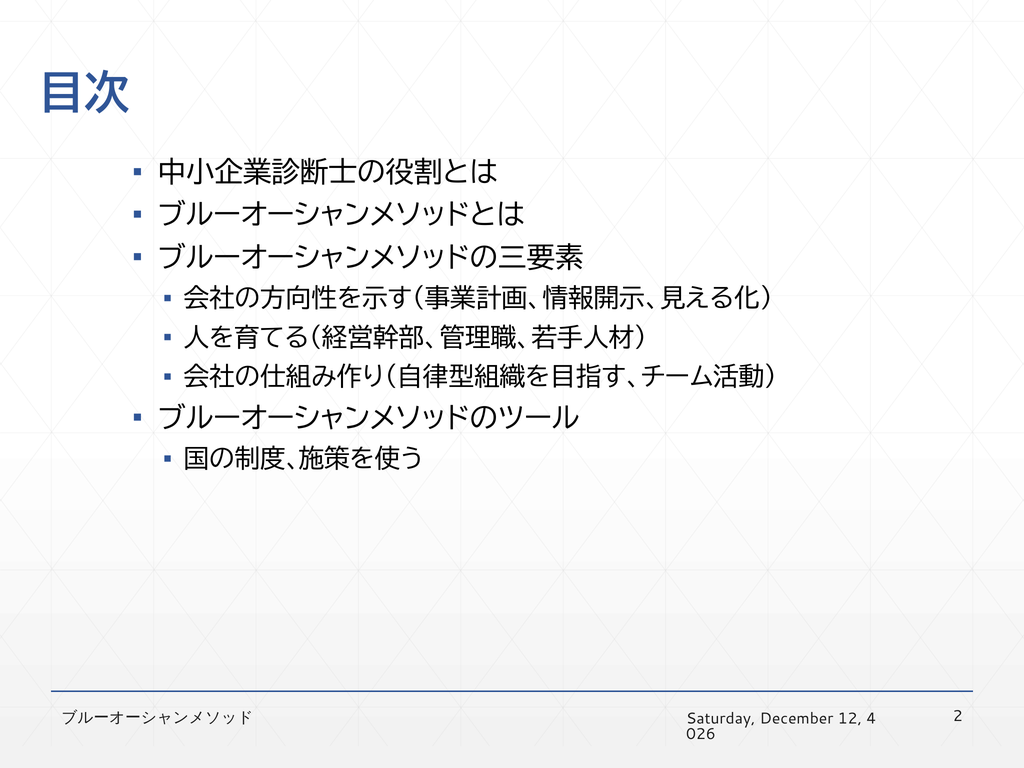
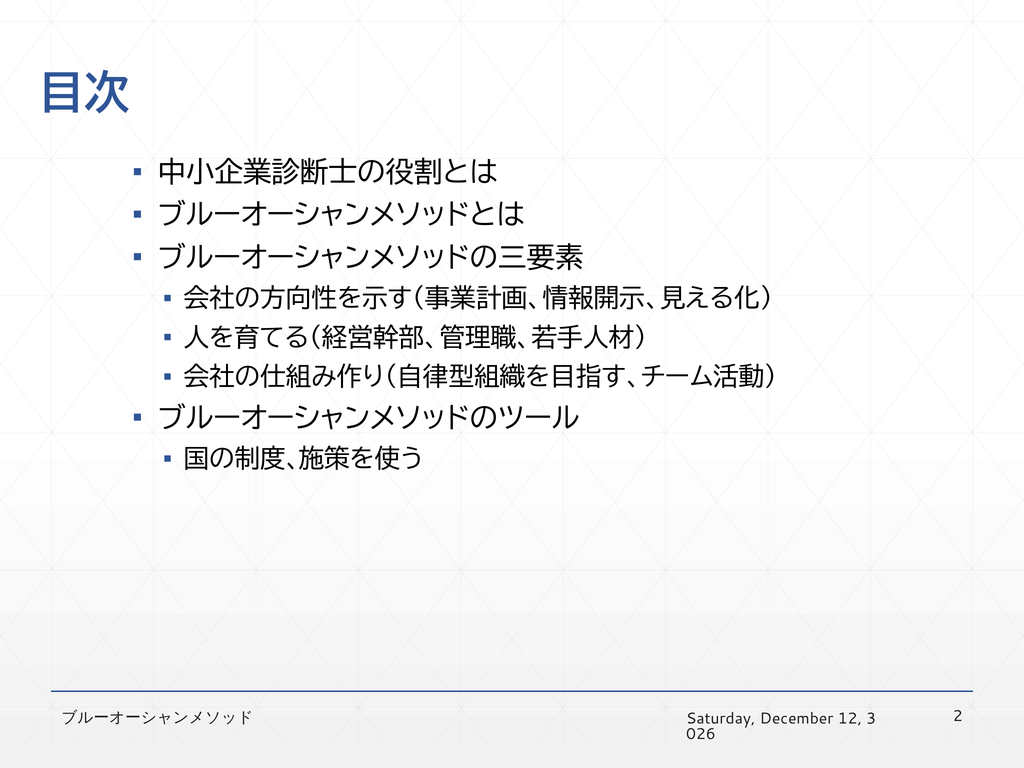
4: 4 -> 3 (871, 718)
